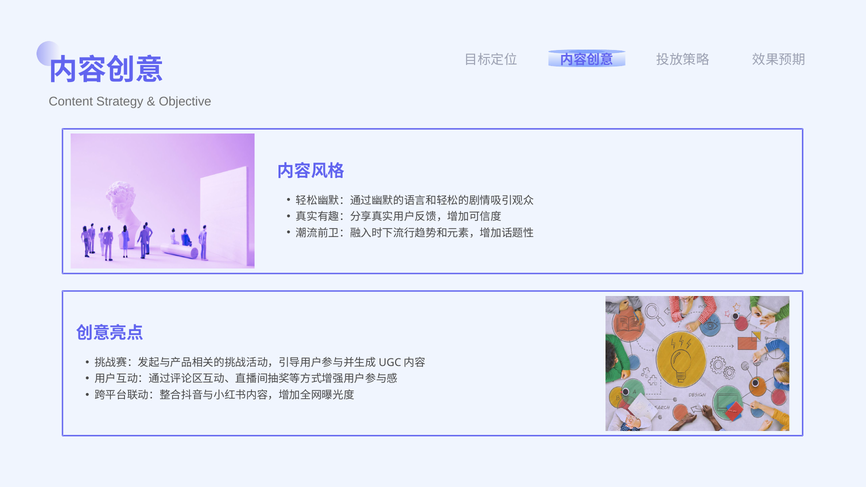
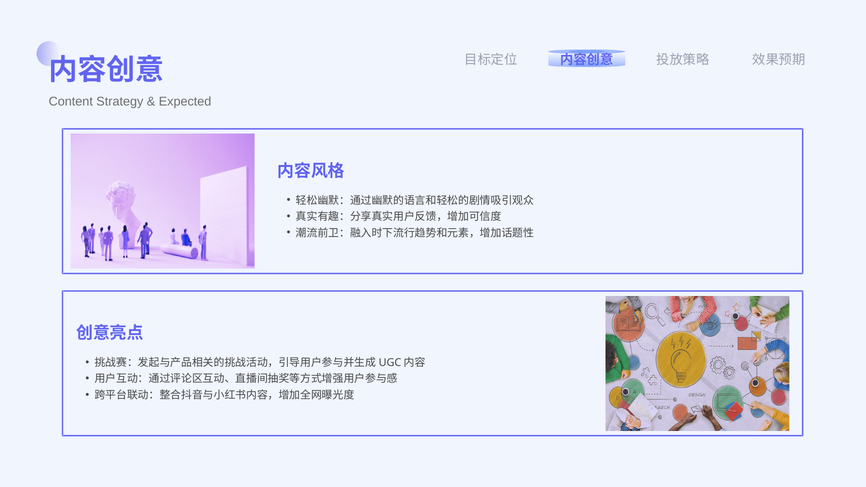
Objective: Objective -> Expected (185, 102)
